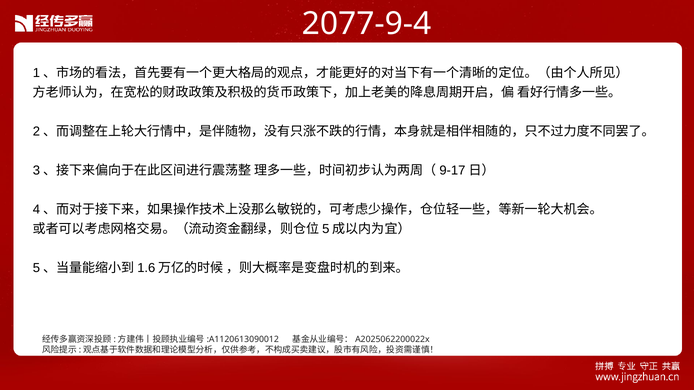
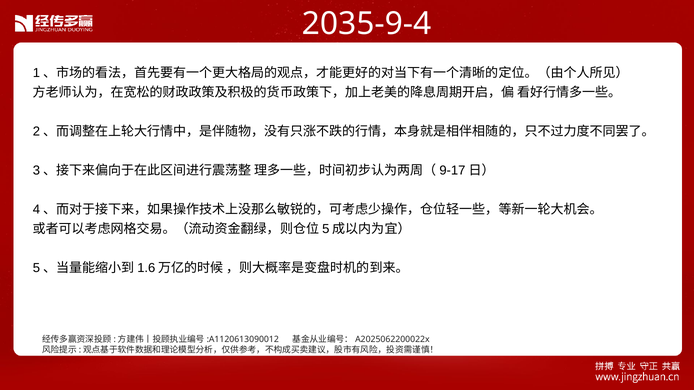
2077-9-4: 2077-9-4 -> 2035-9-4 (367, 24)
